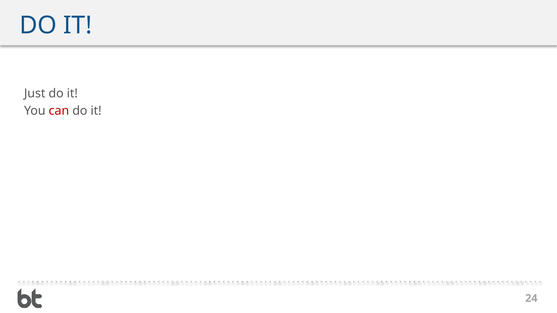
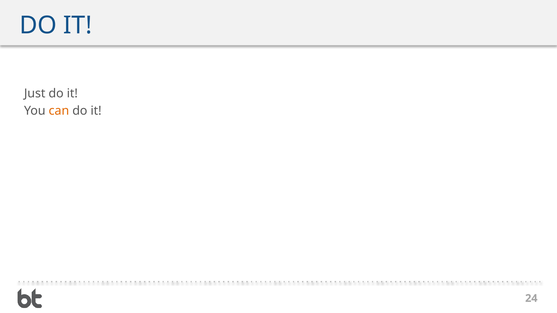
can colour: red -> orange (59, 111)
